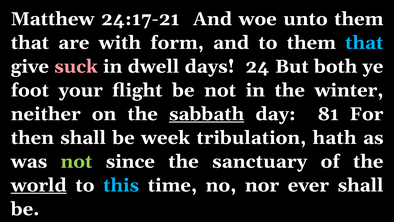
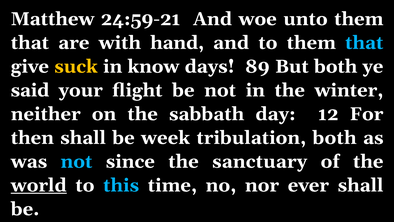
24:17-21: 24:17-21 -> 24:59-21 (141, 19)
form: form -> hand (177, 43)
suck colour: pink -> yellow (76, 66)
dwell: dwell -> know (153, 66)
24: 24 -> 89 (257, 66)
foot: foot -> said (30, 90)
sabbath underline: present -> none (207, 114)
81: 81 -> 12 (328, 114)
tribulation hath: hath -> both (335, 138)
not colour: light green -> light blue (76, 161)
